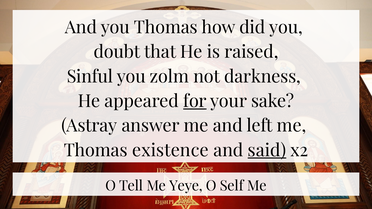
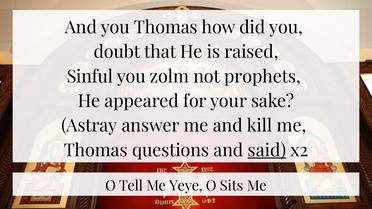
darkness: darkness -> prophets (262, 77)
for underline: present -> none (195, 101)
left: left -> kill (260, 126)
existence: existence -> questions (171, 151)
Self: Self -> Sits (232, 186)
